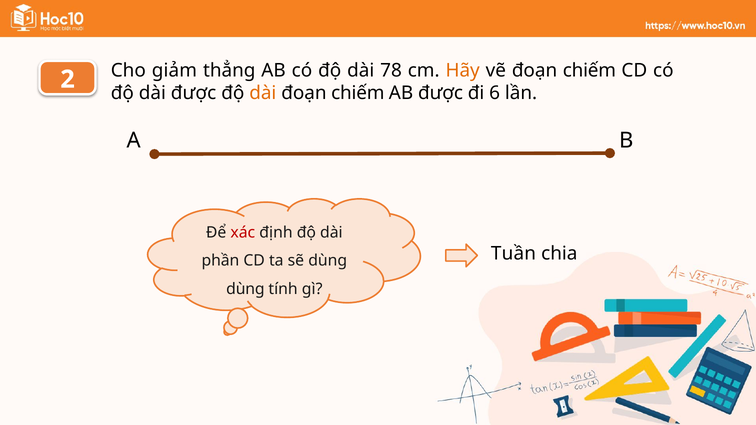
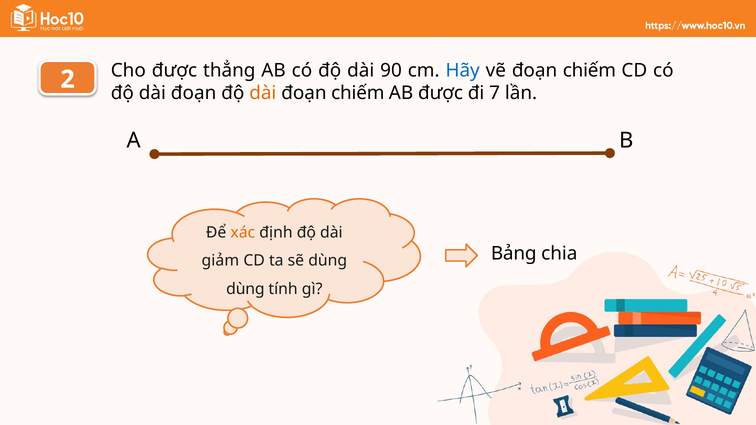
Cho giảm: giảm -> được (174, 70)
78: 78 -> 90 (391, 70)
Hãy colour: orange -> blue (463, 70)
được: được -> đoạn (194, 93)
6: 6 -> 7 (495, 93)
xác colour: red -> orange (243, 233)
Tuần: Tuần -> Bảng (514, 254)
phần: phần -> giảm (220, 261)
